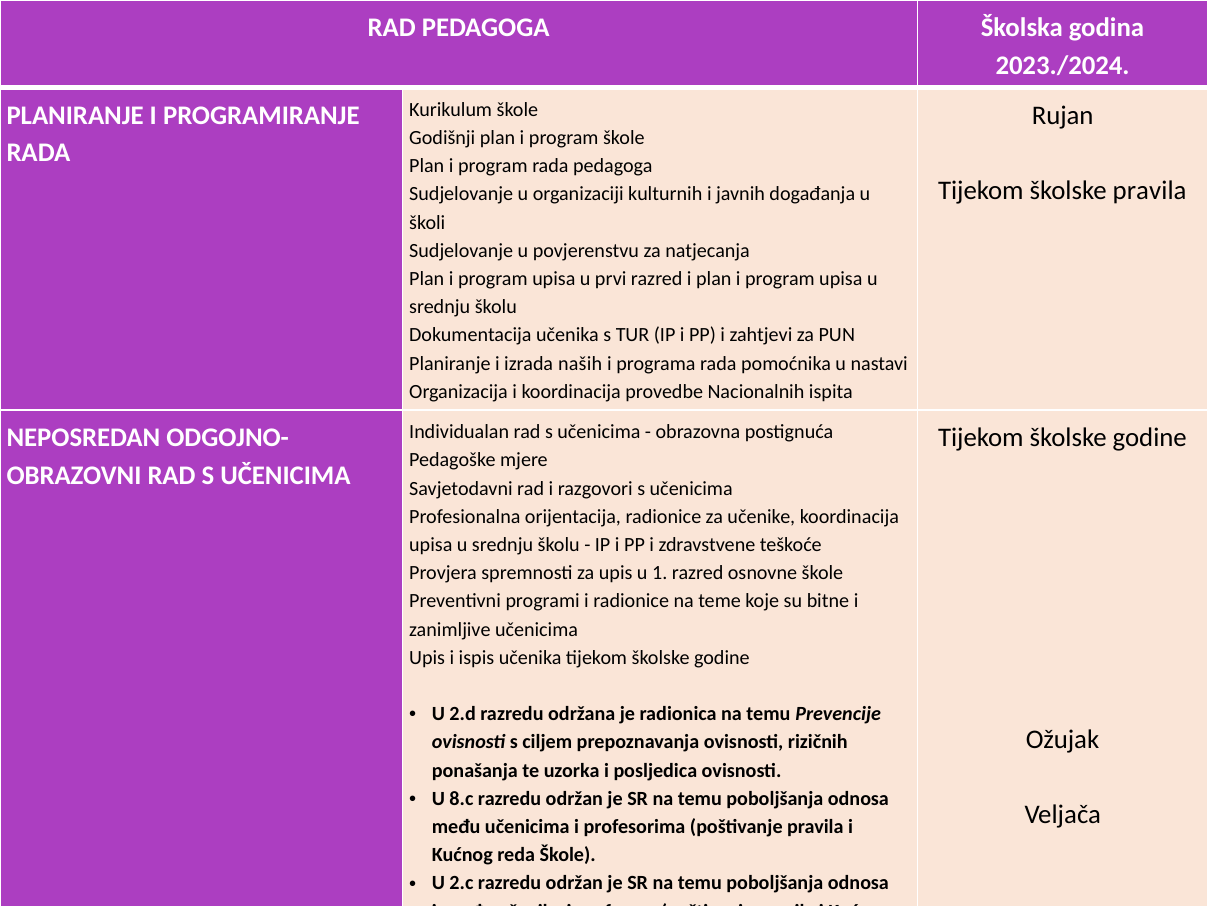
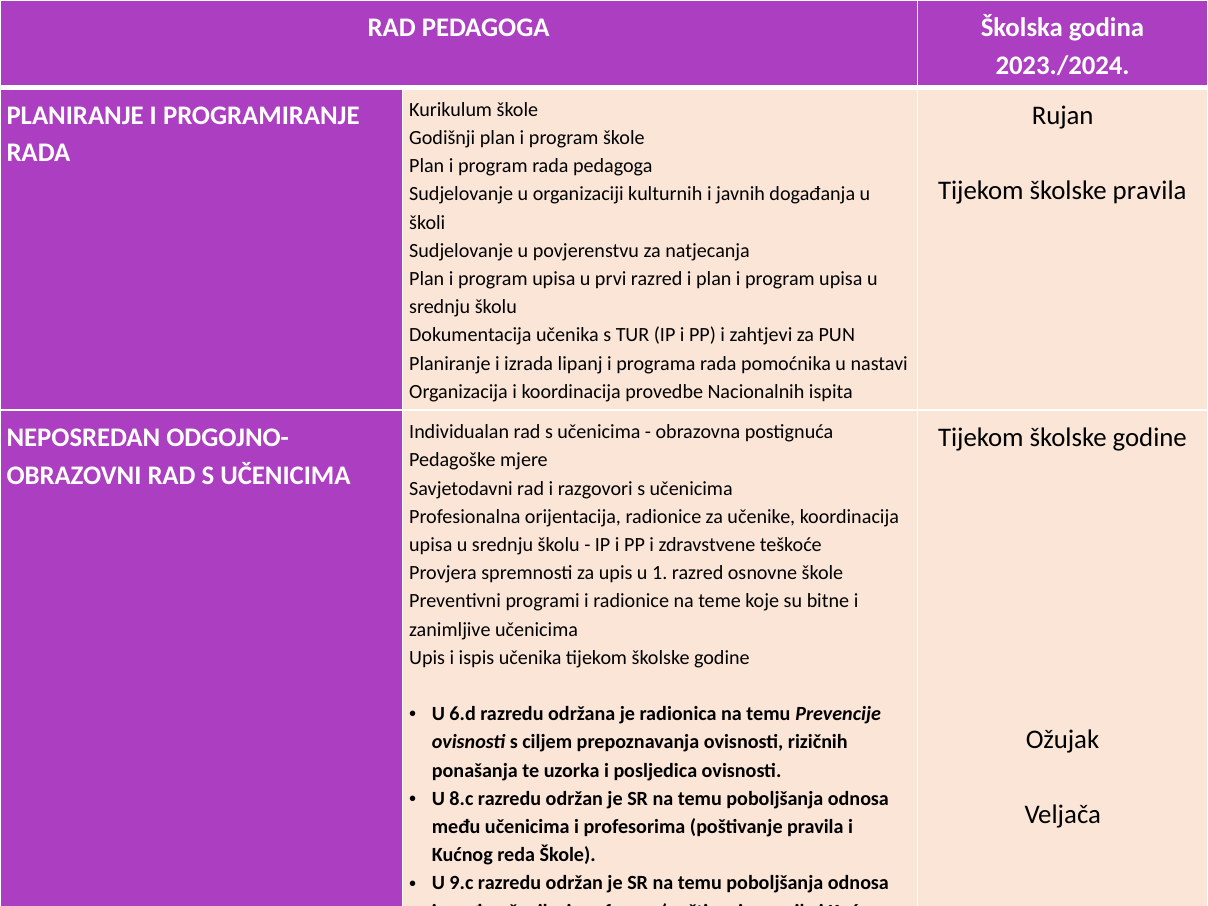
izrada naših: naših -> lipanj (580, 364)
2.d: 2.d -> 6.d (463, 714)
2.c: 2.c -> 9.c (461, 883)
